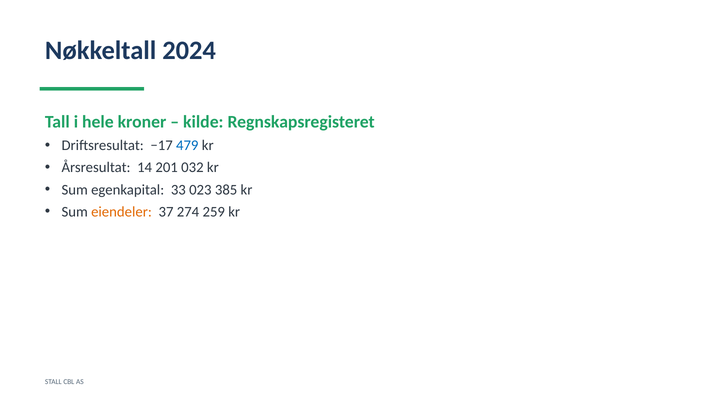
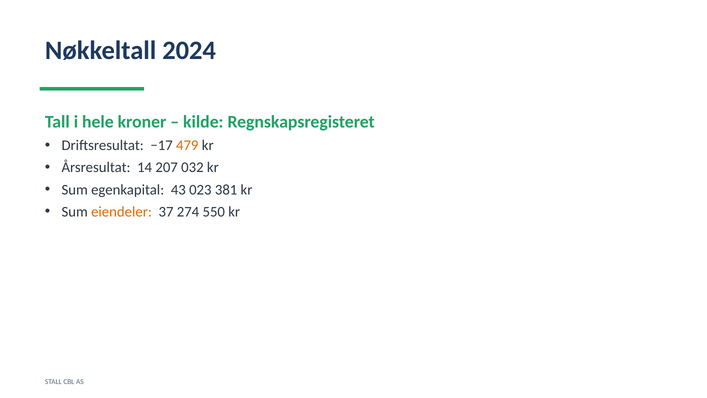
479 colour: blue -> orange (187, 145)
201: 201 -> 207 (167, 167)
33: 33 -> 43 (178, 190)
385: 385 -> 381 (226, 190)
259: 259 -> 550 (214, 212)
